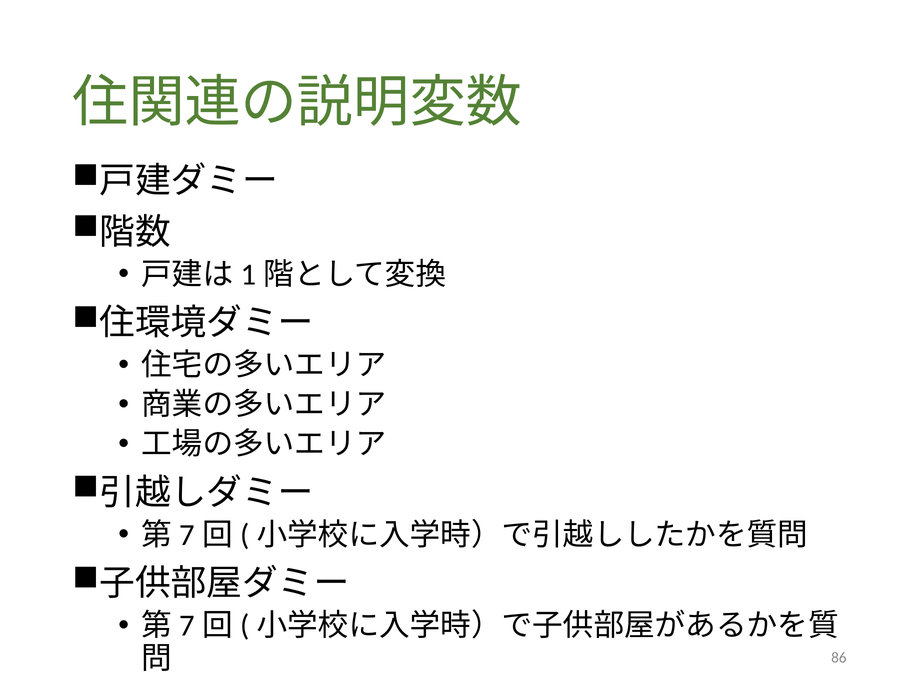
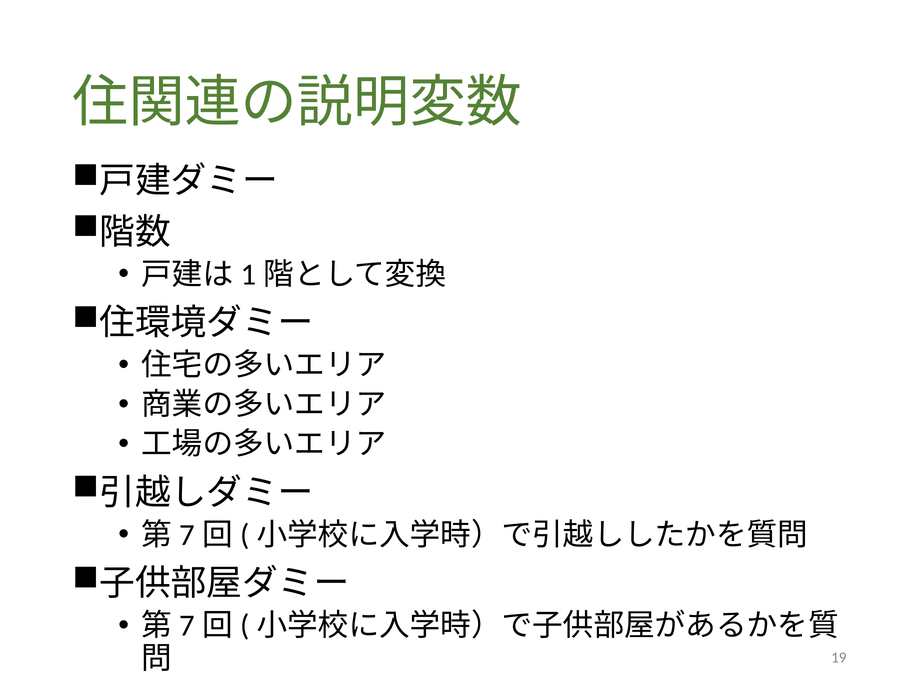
86: 86 -> 19 (839, 658)
